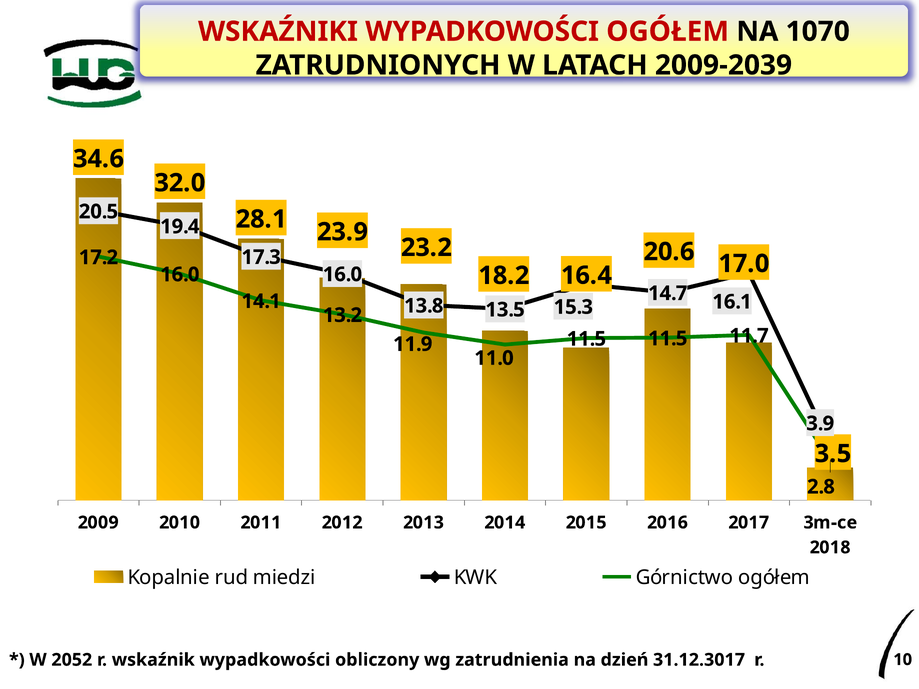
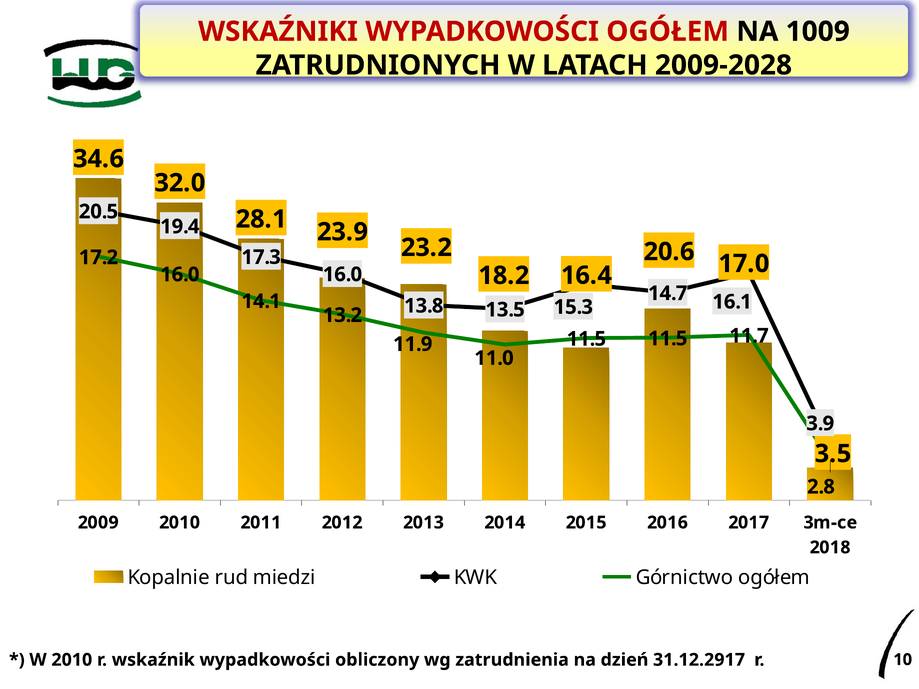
1070: 1070 -> 1009 (818, 32)
2009-2039: 2009-2039 -> 2009-2028 (723, 65)
W 2052: 2052 -> 2010 (72, 660)
31.12.3017: 31.12.3017 -> 31.12.2917 (699, 660)
